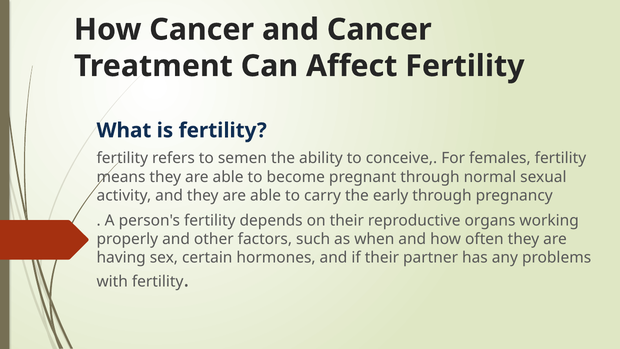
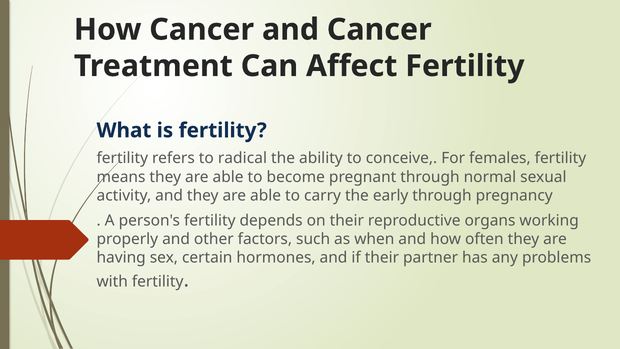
semen: semen -> radical (242, 158)
